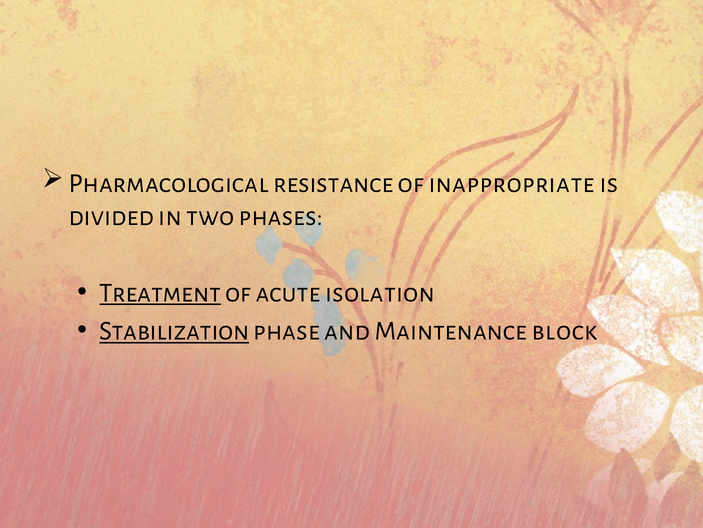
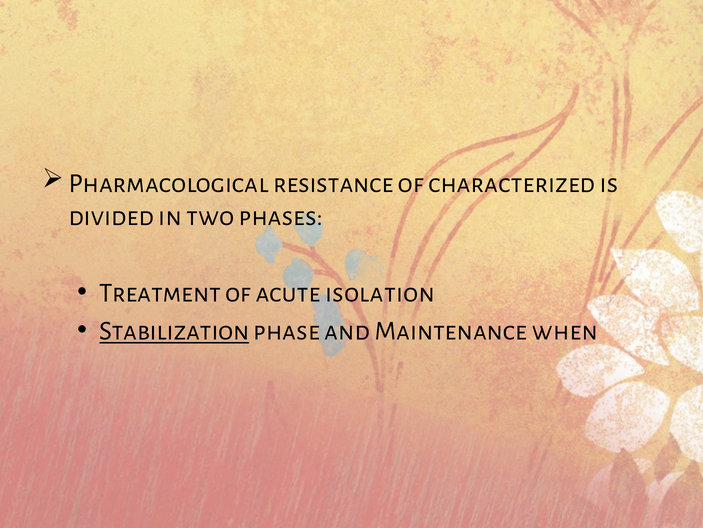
inappropriate: inappropriate -> characterized (512, 183)
Treatment underline: present -> none (160, 292)
block: block -> when (565, 330)
